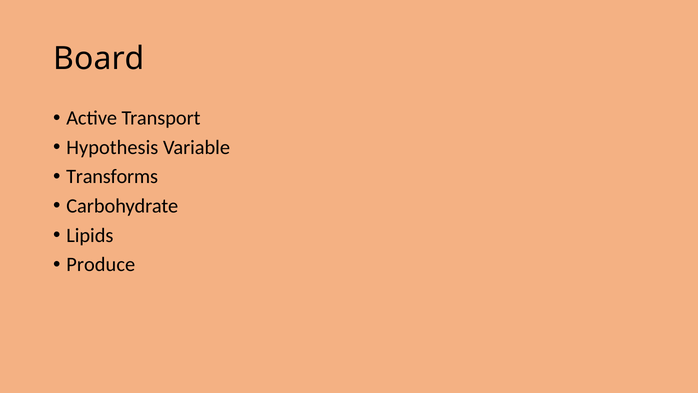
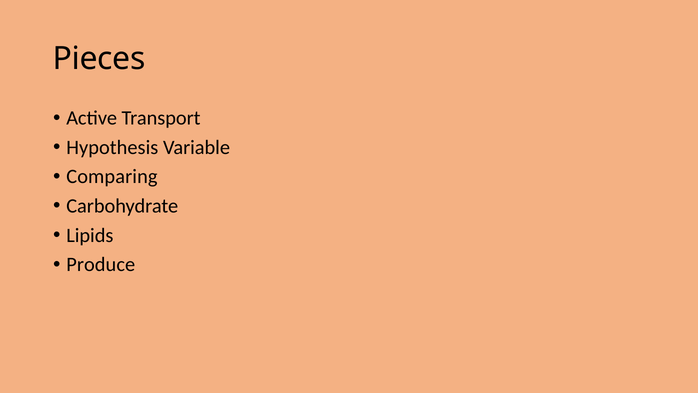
Board: Board -> Pieces (99, 59)
Transforms: Transforms -> Comparing (112, 177)
